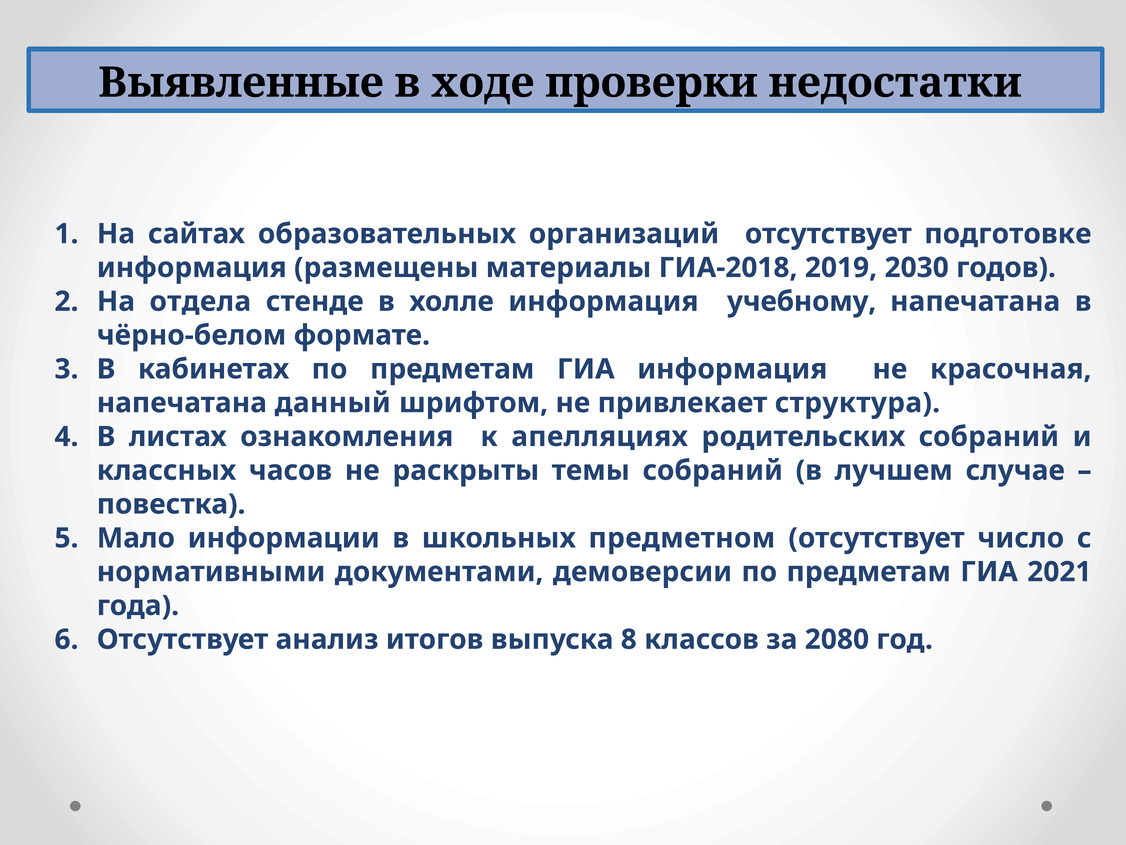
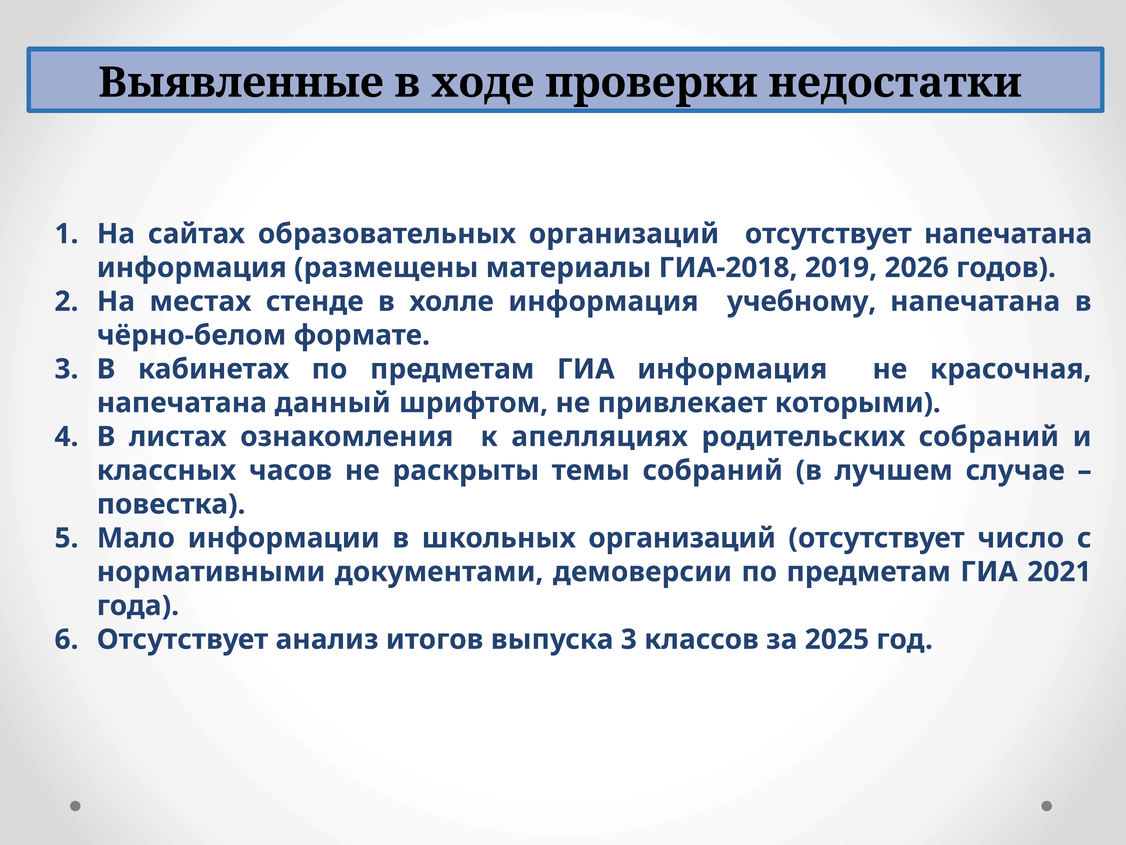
отсутствует подготовке: подготовке -> напечатана (1008, 234)
2030: 2030 -> 2026 (917, 268)
отдела: отдела -> местах (200, 301)
структура: структура -> которыми (858, 403)
школьных предметном: предметном -> организаций (682, 538)
выпуска 8: 8 -> 3 (629, 639)
2080: 2080 -> 2025 (837, 639)
